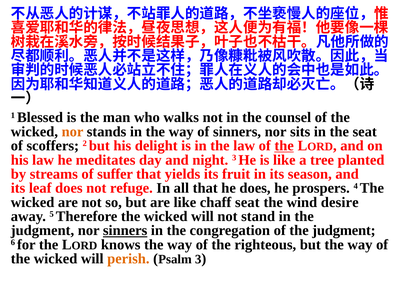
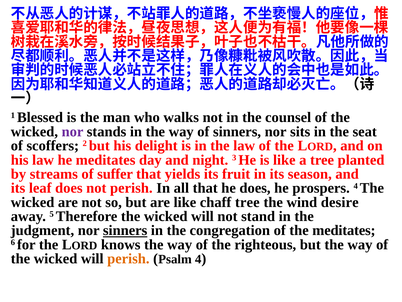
nor colour: orange -> purple (72, 131)
the underline: present -> none (284, 146)
not refuge: refuge -> perish (131, 188)
chaff seat: seat -> tree (247, 202)
of the judgment: judgment -> meditates (344, 230)
Psalm 3: 3 -> 4 (198, 259)
